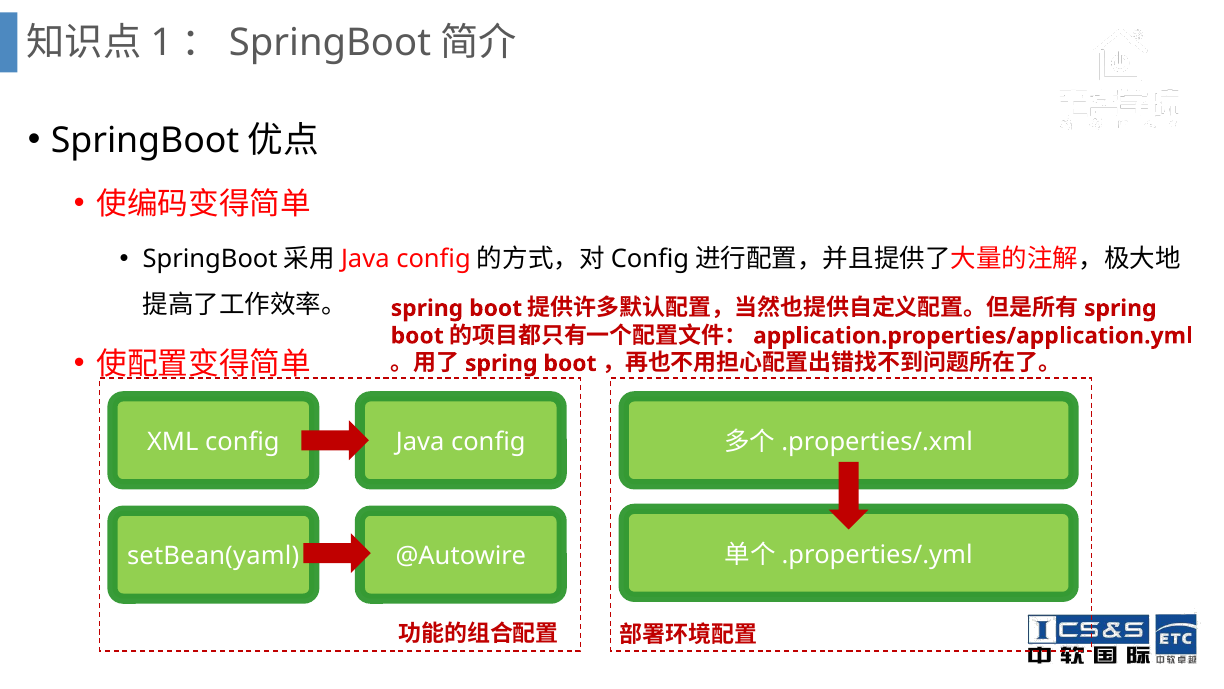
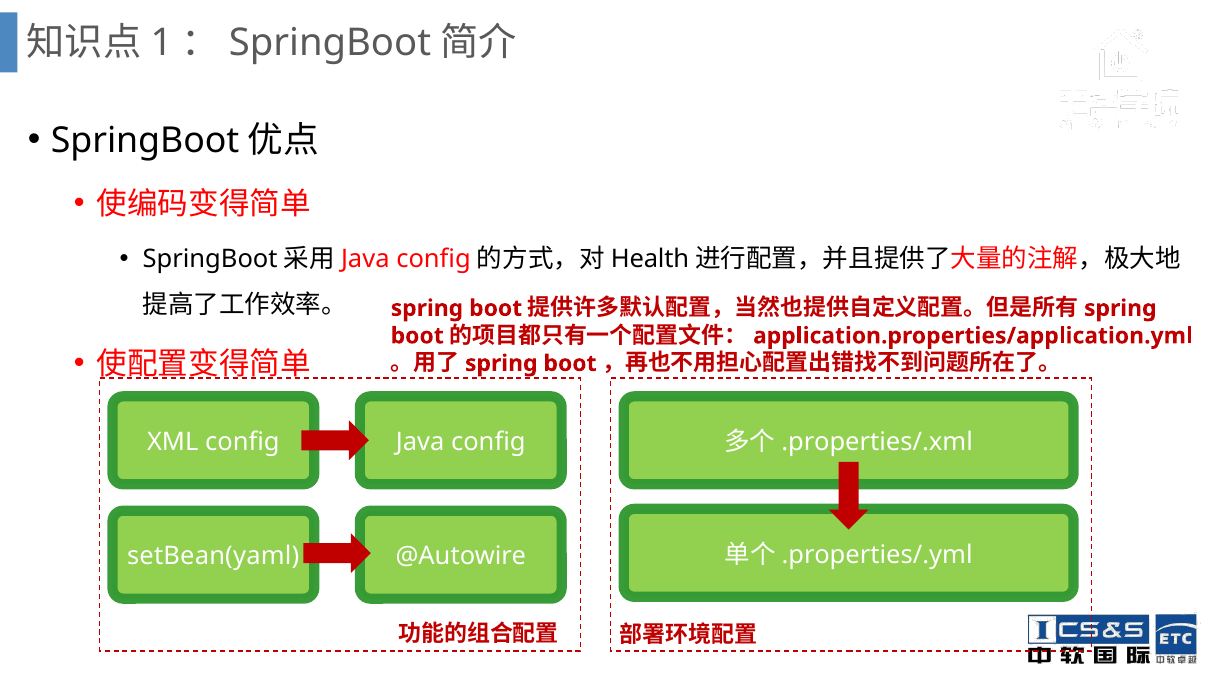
Config: Config -> Health (650, 259)
